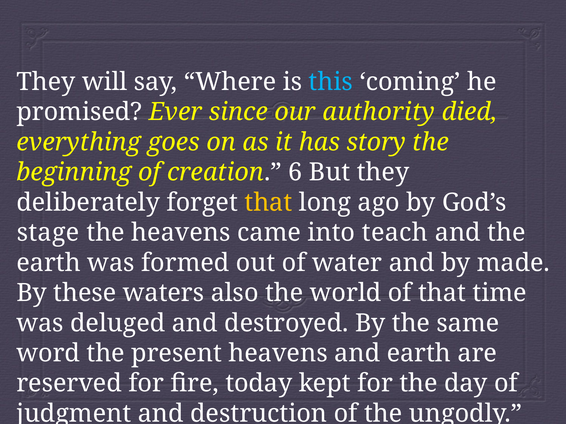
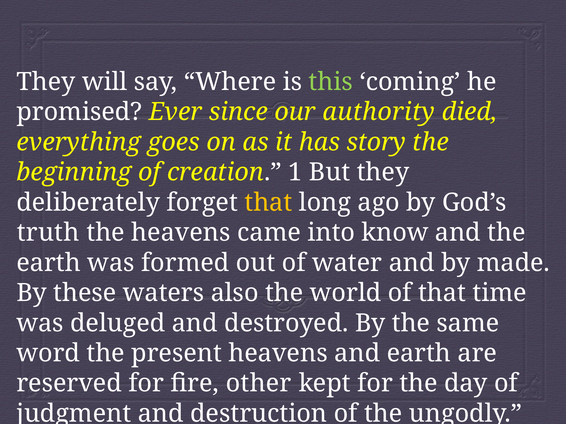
this colour: light blue -> light green (331, 82)
6: 6 -> 1 (295, 172)
stage: stage -> truth (48, 233)
teach: teach -> know (395, 233)
today: today -> other (259, 384)
